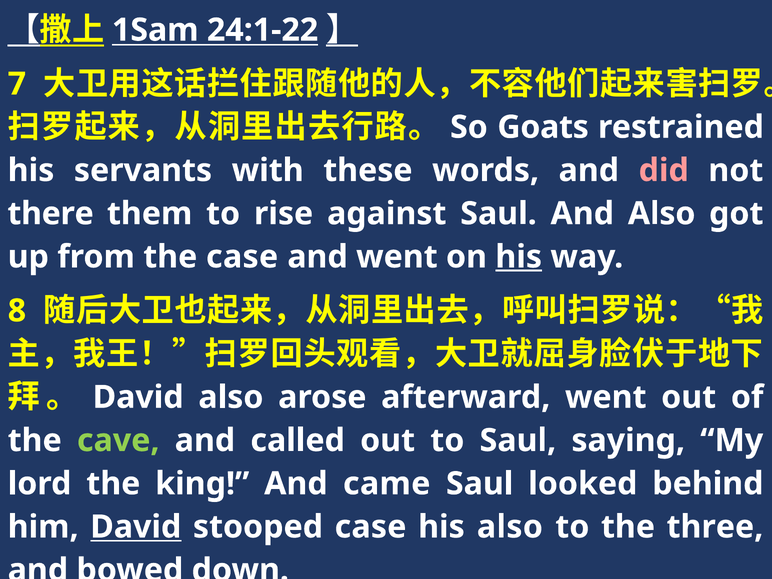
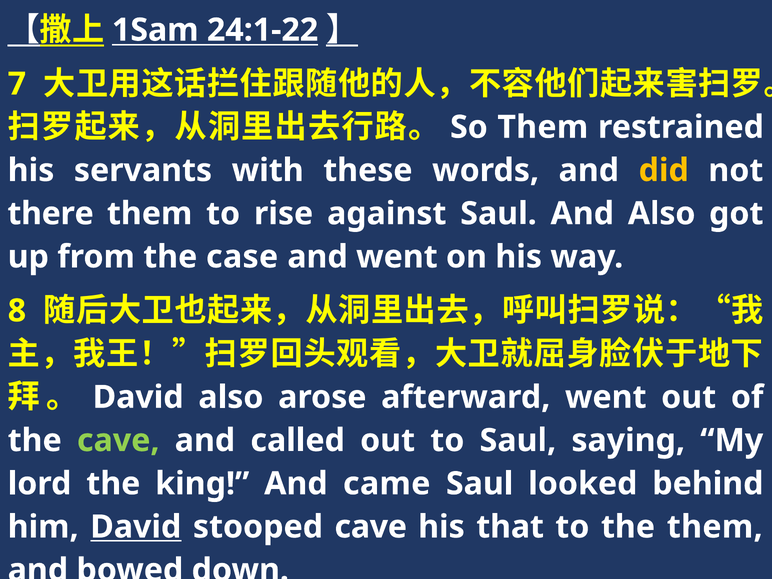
Goats: Goats -> Them (543, 127)
did colour: pink -> yellow (664, 170)
his underline: present -> none (519, 257)
stooped case: case -> cave (371, 527)
his also: also -> that (510, 527)
the three: three -> them (715, 527)
